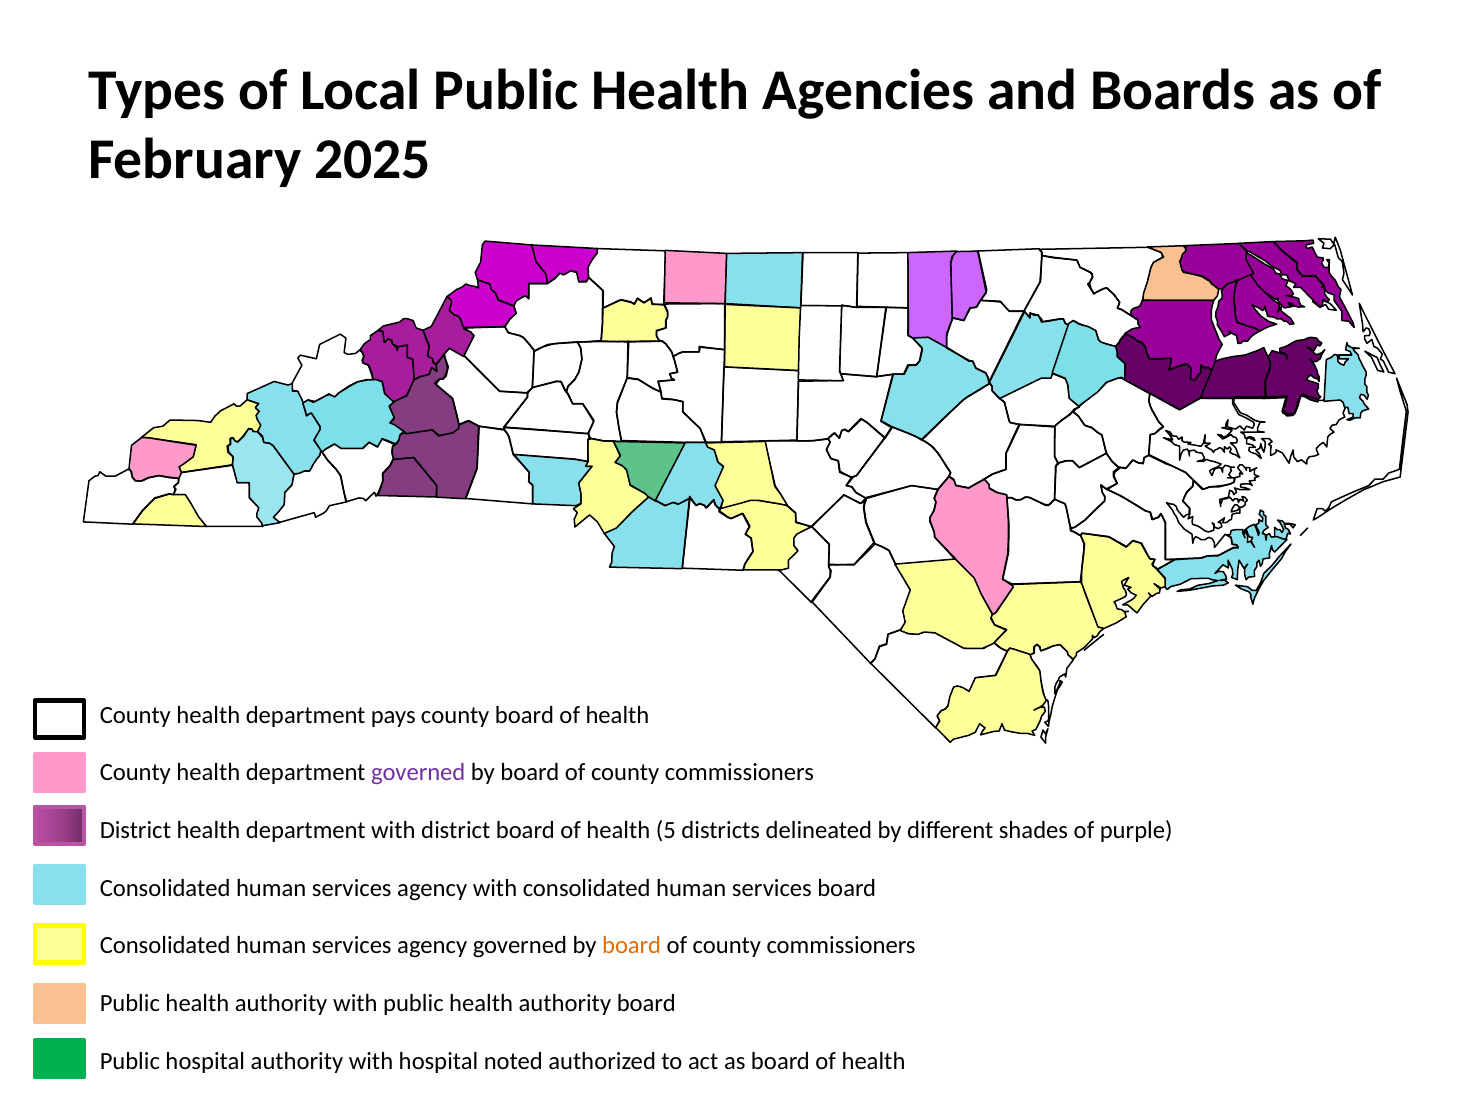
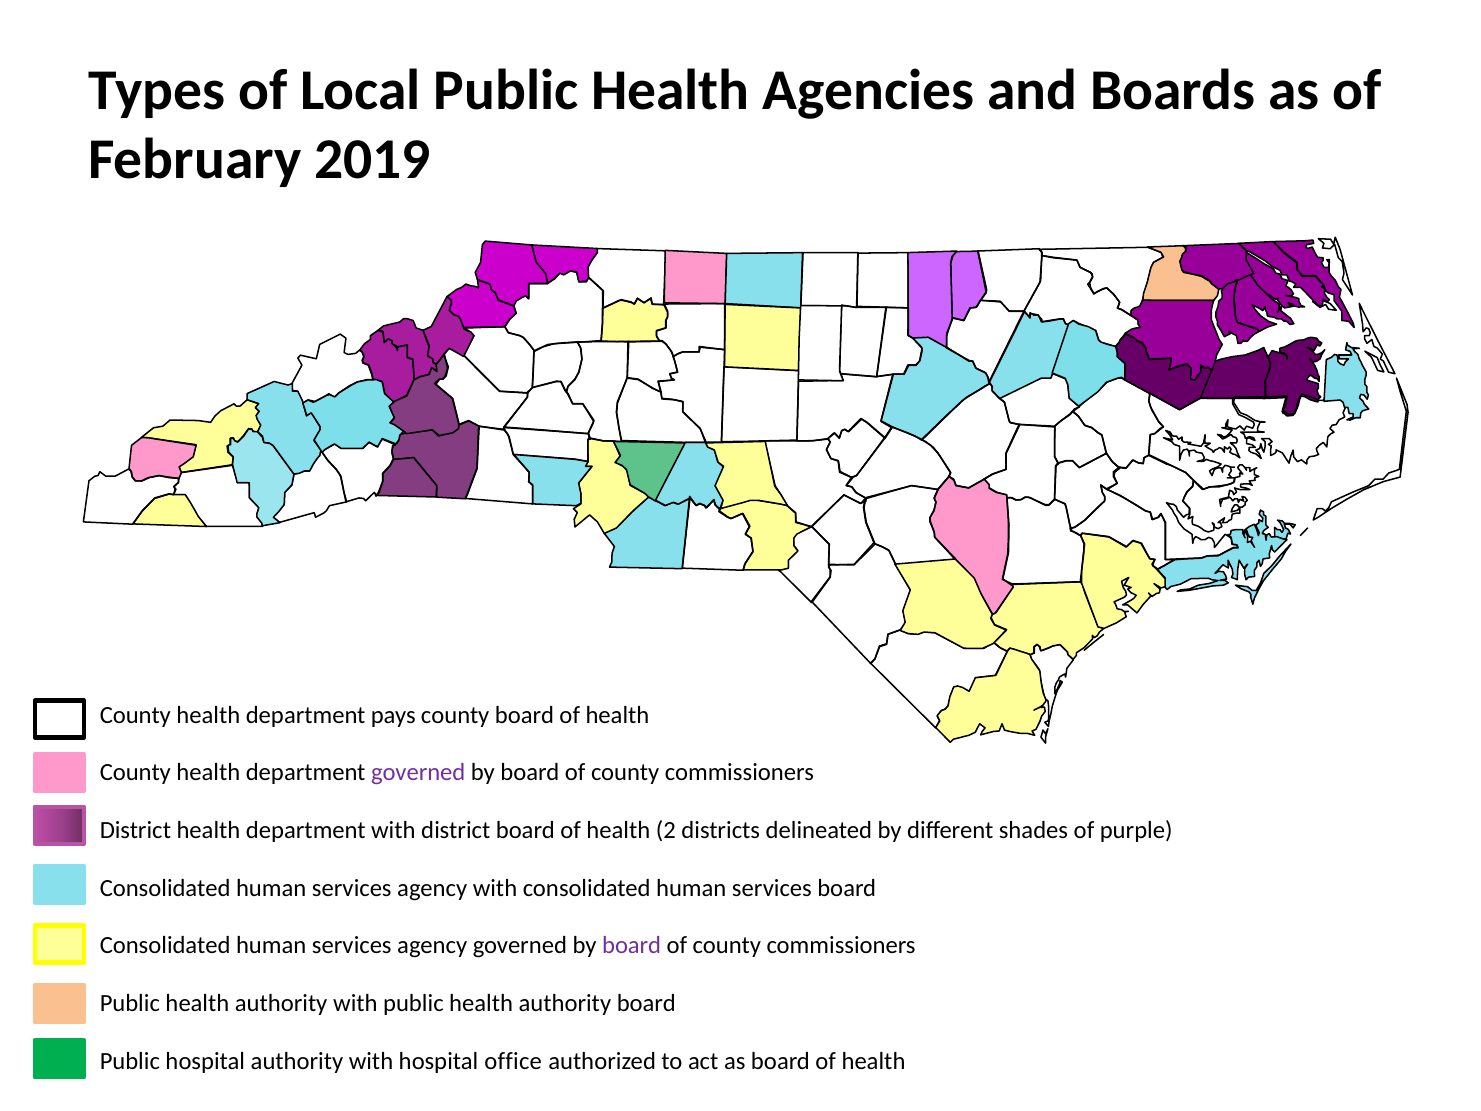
2025: 2025 -> 2019 (373, 160)
5: 5 -> 2 (666, 830)
board colour: orange -> purple (632, 945)
noted: noted -> office (513, 1061)
